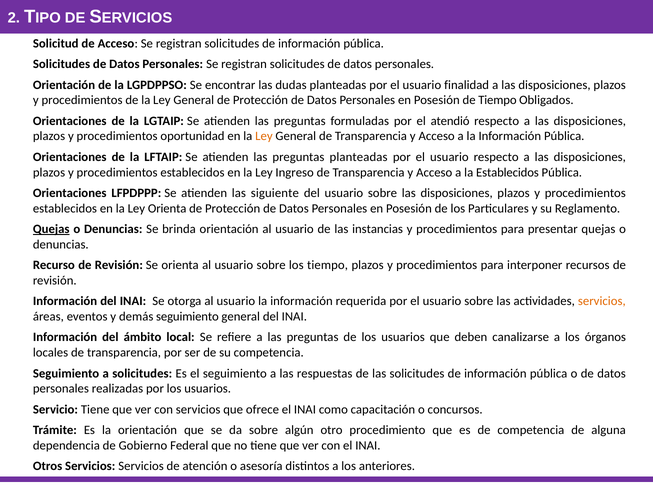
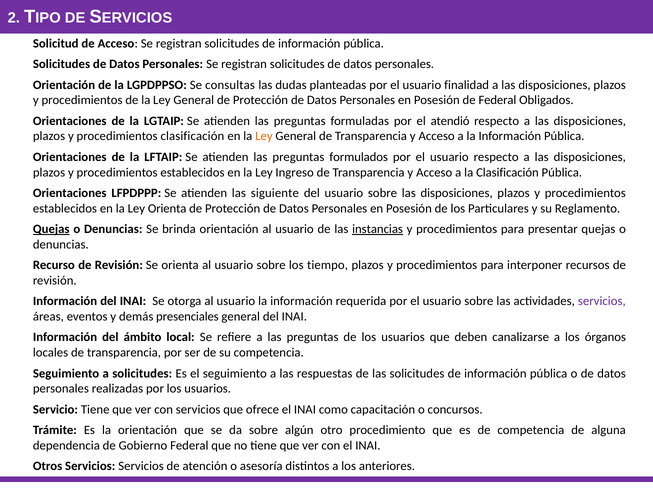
encontrar: encontrar -> consultas (230, 85)
de Tiempo: Tiempo -> Federal (497, 100)
procedimientos oportunidad: oportunidad -> clasificación (192, 136)
preguntas planteadas: planteadas -> formulados (359, 157)
la Establecidos: Establecidos -> Clasificación (507, 173)
instancias underline: none -> present (378, 230)
servicios colour: orange -> purple (602, 302)
demás seguimiento: seguimiento -> presenciales (187, 317)
